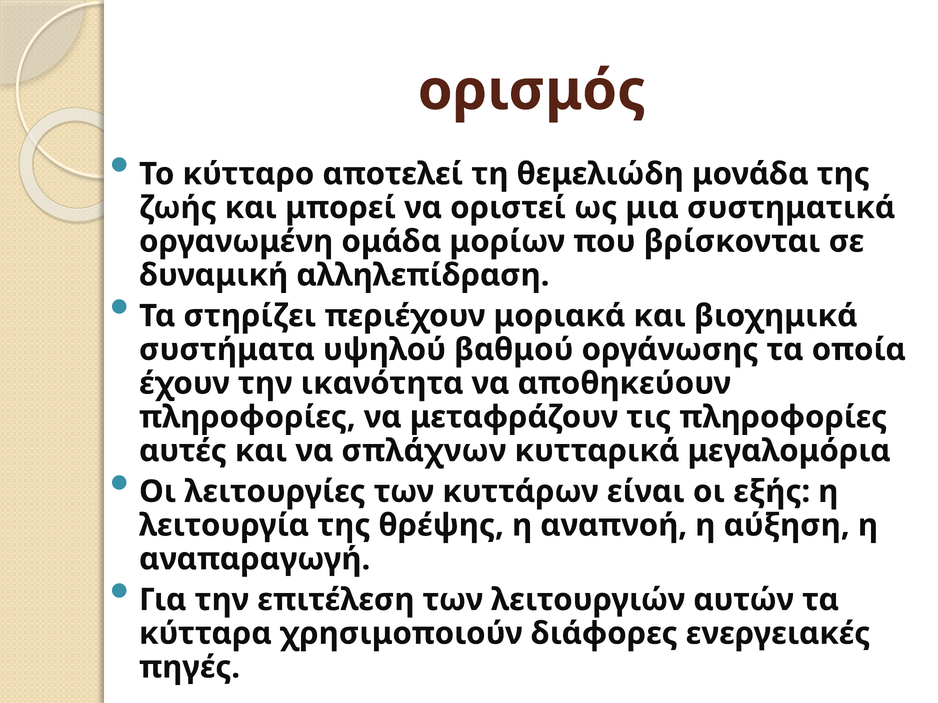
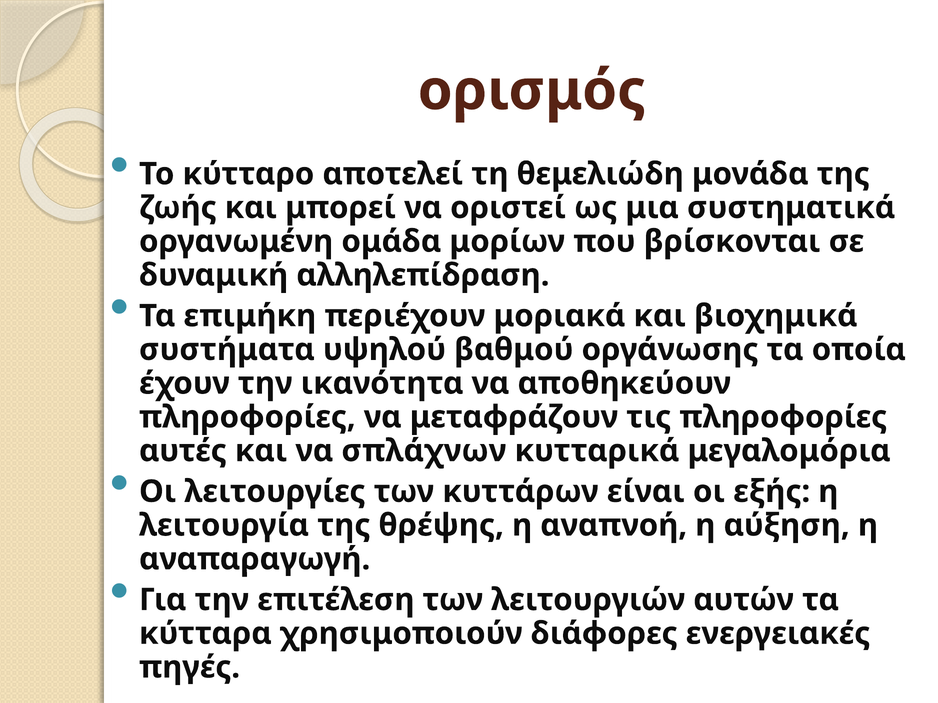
στηρίζει: στηρίζει -> επιμήκη (250, 316)
